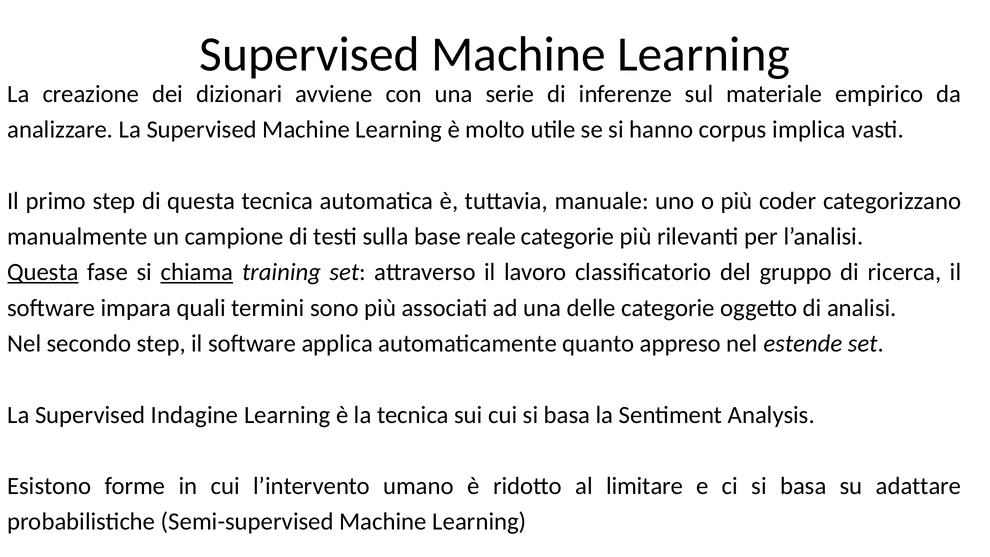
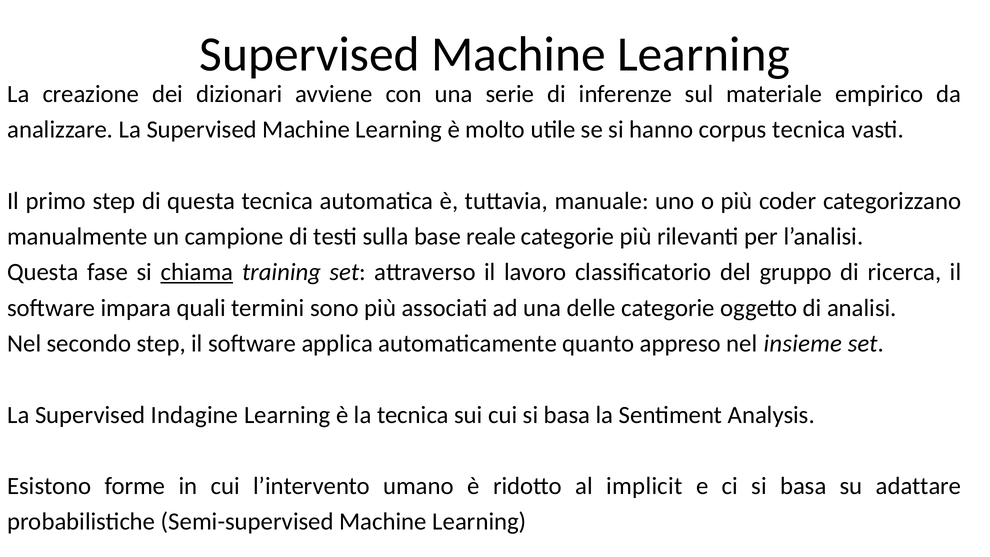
corpus implica: implica -> tecnica (809, 130)
Questa underline: present -> none (43, 272)
estende: estende -> insieme (803, 343)
limitare: limitare -> implicit (644, 486)
